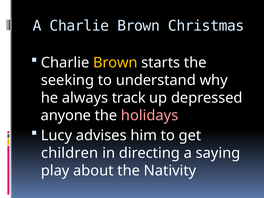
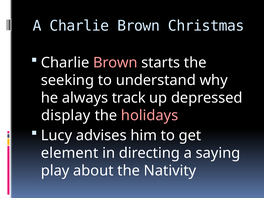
Brown colour: yellow -> pink (115, 63)
anyone: anyone -> display (66, 115)
children: children -> element (70, 153)
